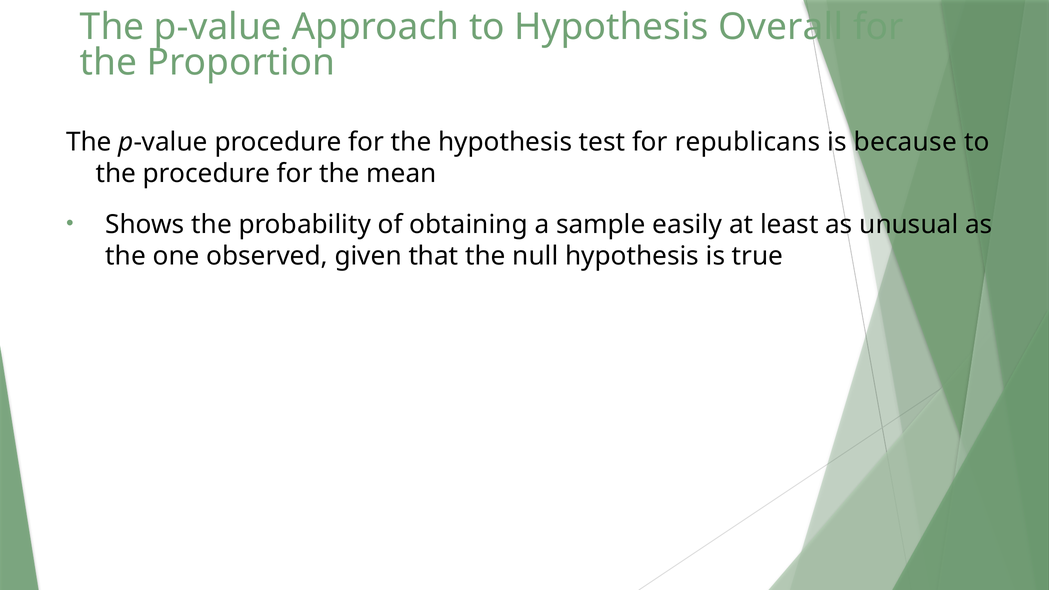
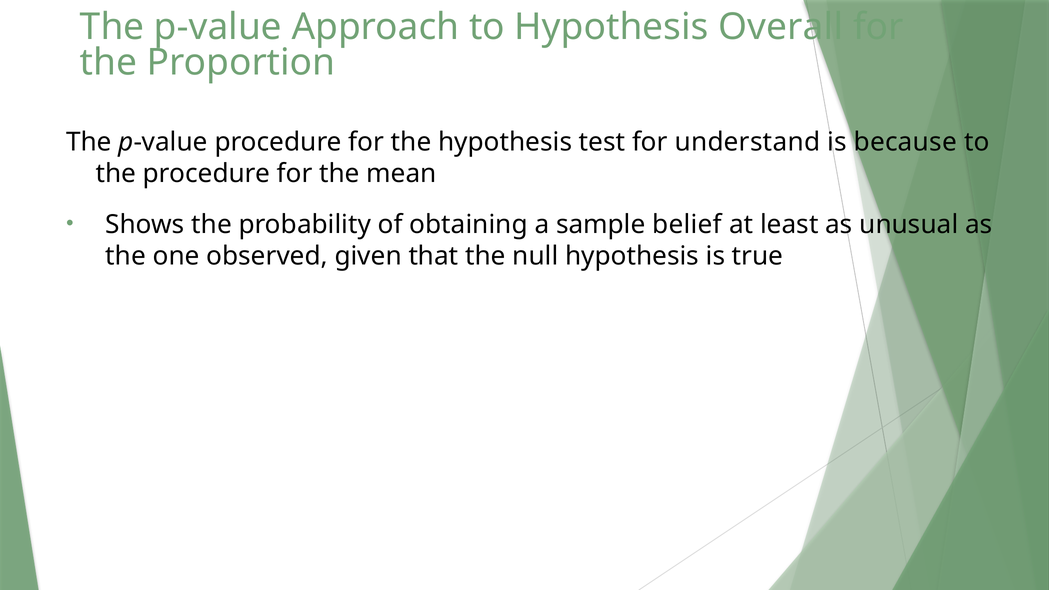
republicans: republicans -> understand (747, 142)
easily: easily -> belief (687, 225)
